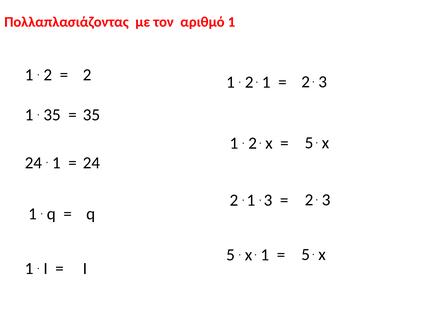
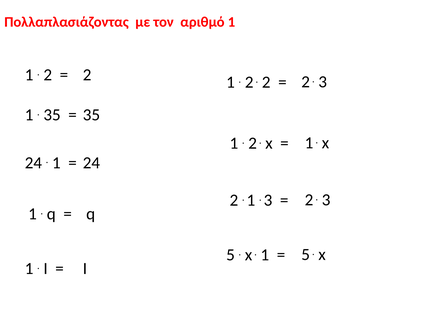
1: 1 -> 2 (266, 82)
5: 5 -> 1 (309, 143)
